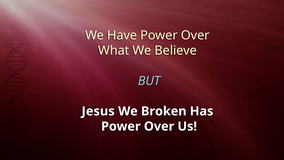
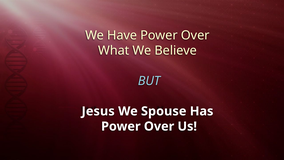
Broken: Broken -> Spouse (164, 111)
